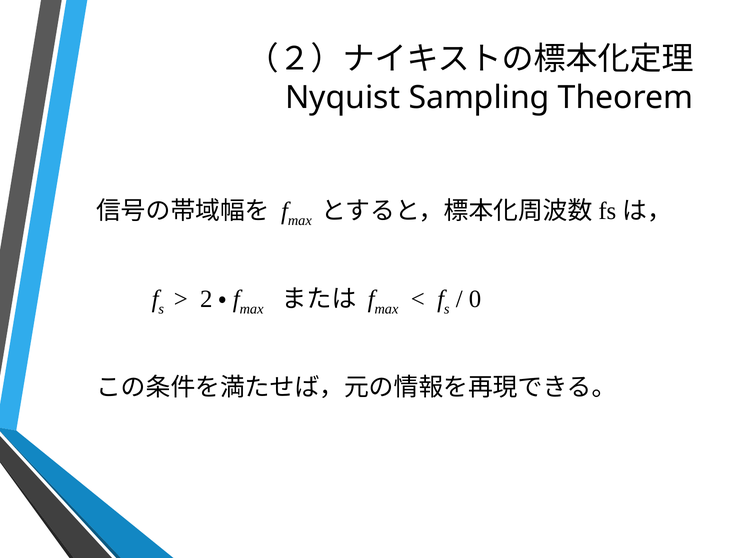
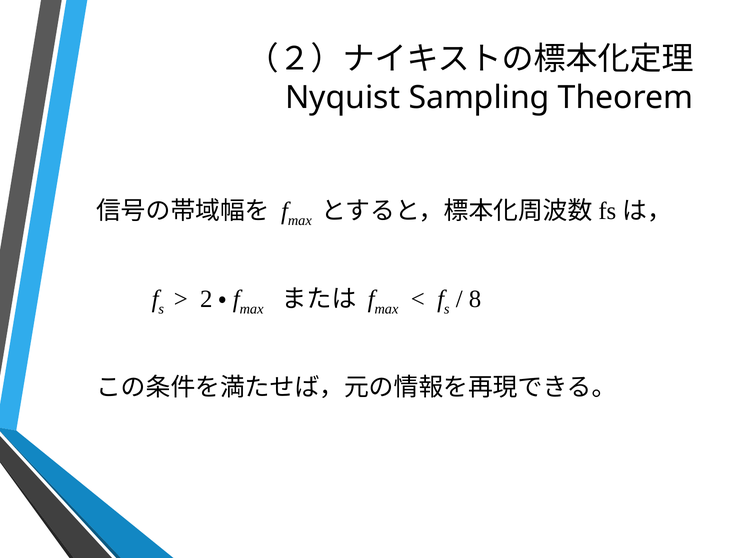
0: 0 -> 8 (475, 299)
